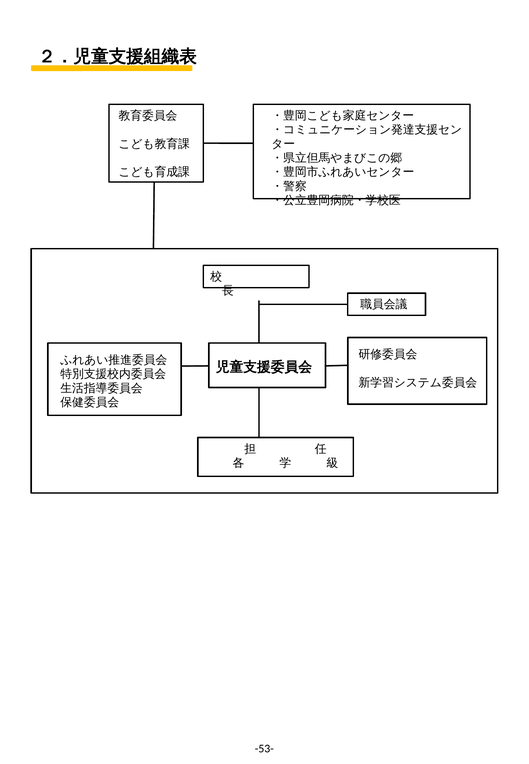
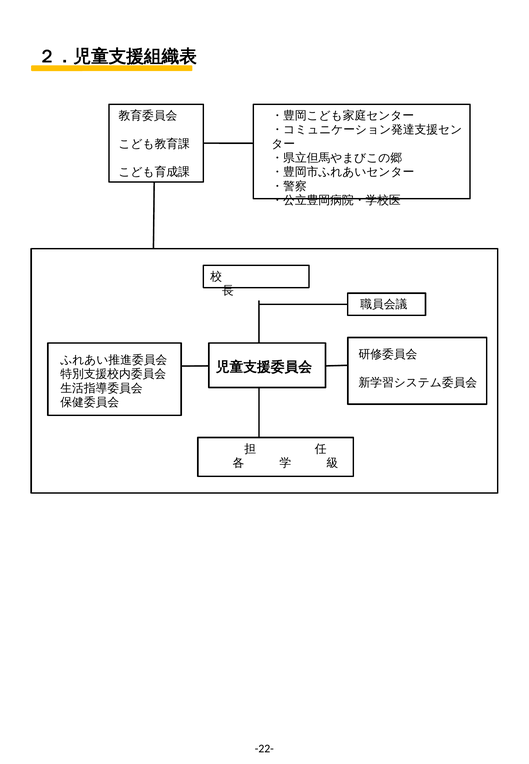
-53-: -53- -> -22- (264, 749)
